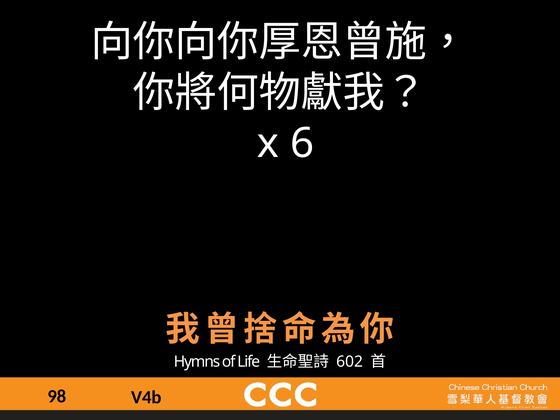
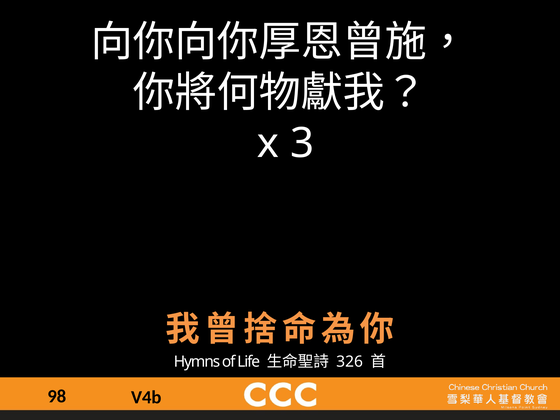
6: 6 -> 3 (302, 143)
602: 602 -> 326 (350, 362)
